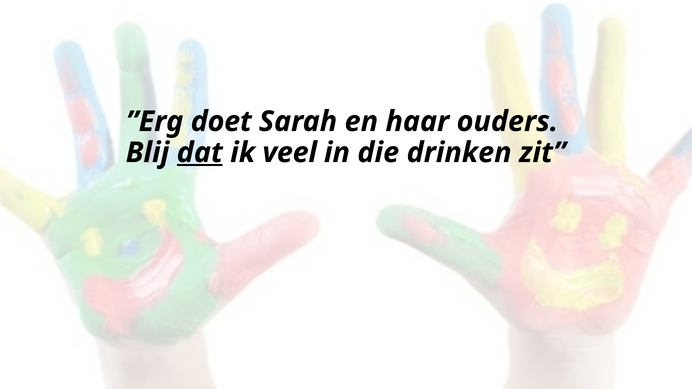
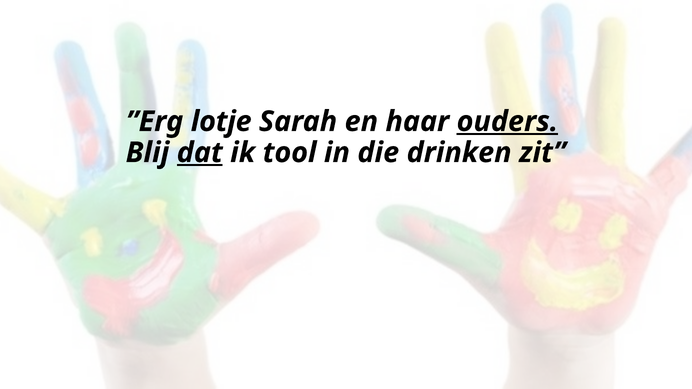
doet: doet -> lotje (221, 122)
ouders underline: none -> present (507, 122)
veel: veel -> tool (290, 153)
